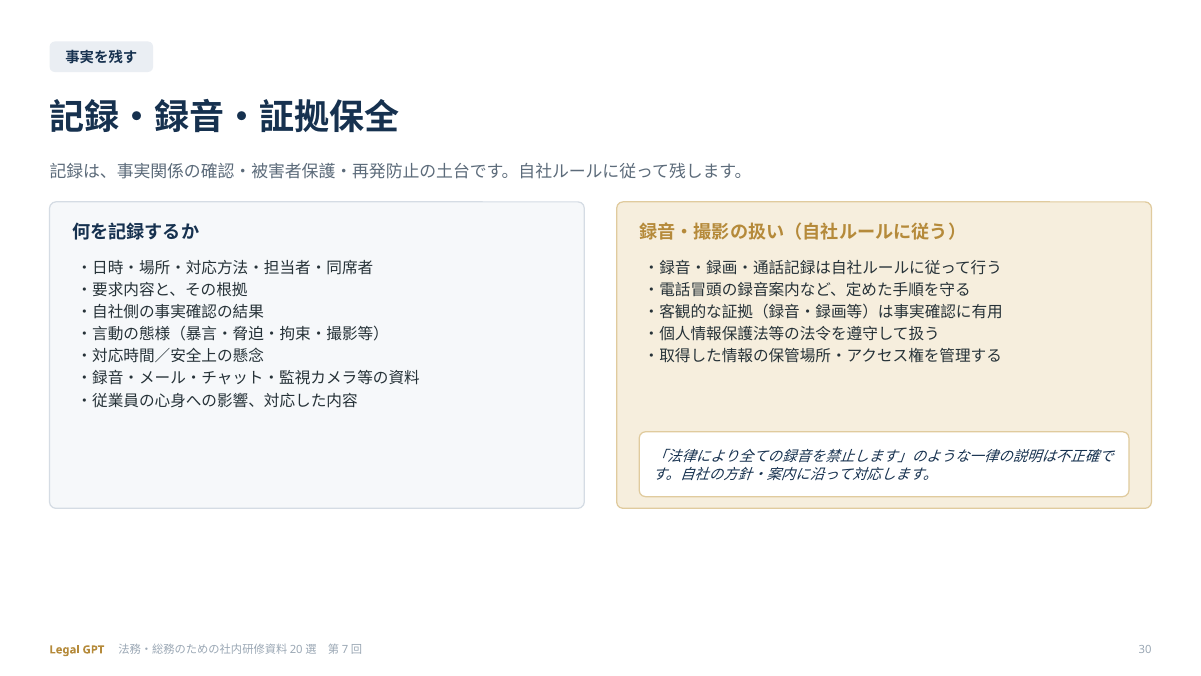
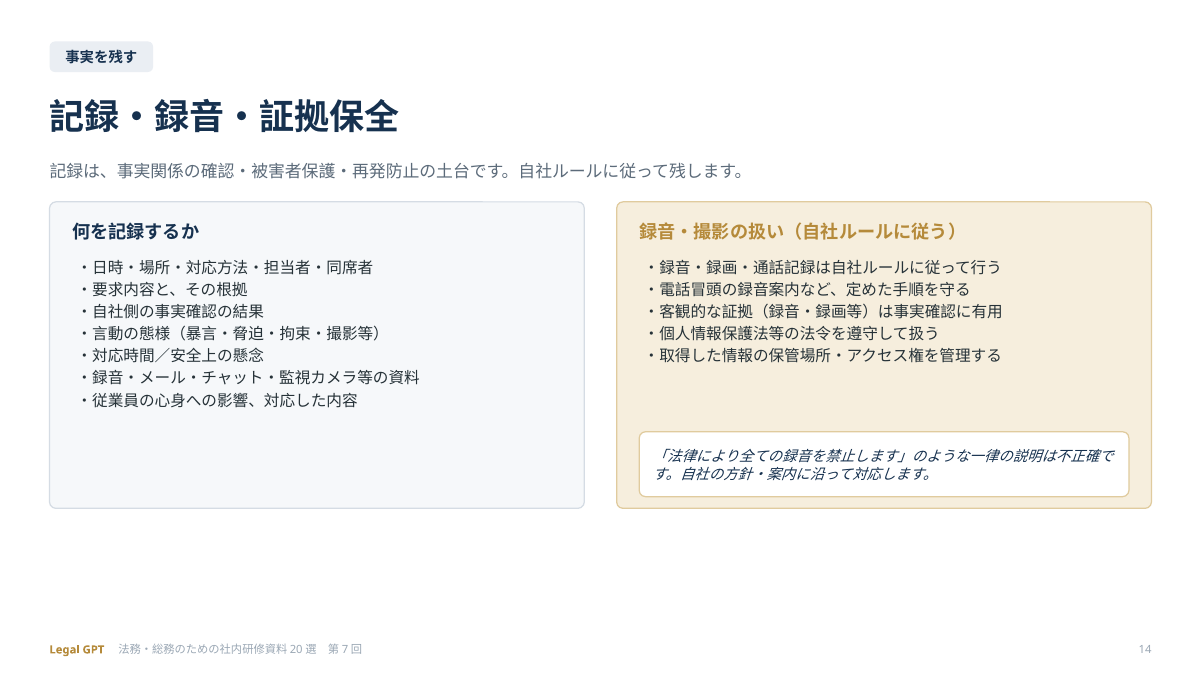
30: 30 -> 14 (1145, 649)
